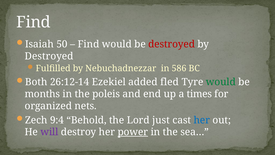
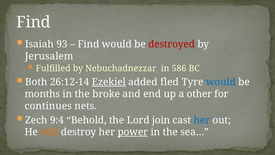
50: 50 -> 93 (62, 44)
Destroyed: Destroyed -> Jerusalem (49, 56)
Ezekiel underline: none -> present (109, 82)
would colour: green -> blue (221, 82)
poleis: poleis -> broke (106, 94)
times: times -> other (199, 94)
organized: organized -> continues (48, 106)
just: just -> join (161, 120)
will colour: purple -> orange (49, 132)
